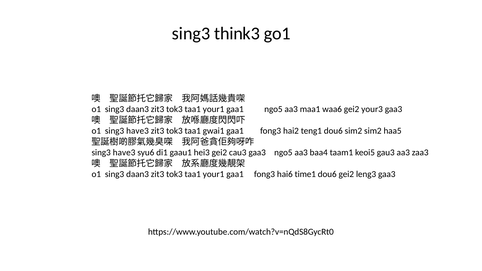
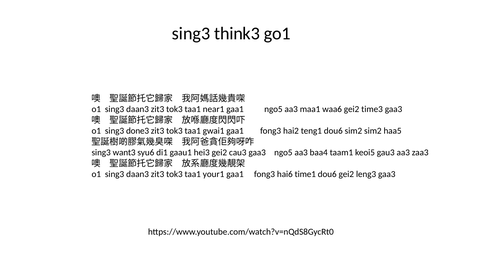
your1: your1 -> near1 (214, 109)
your3: your3 -> time3 (372, 109)
o1 sing3 have3: have3 -> done3 (138, 131)
have3: have3 -> want3 (124, 153)
